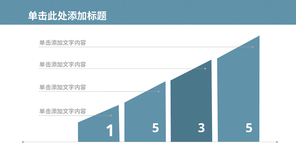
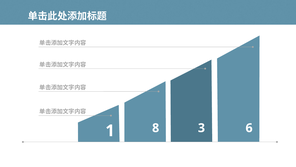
1 5: 5 -> 8 (156, 128)
3 5: 5 -> 6 (249, 128)
